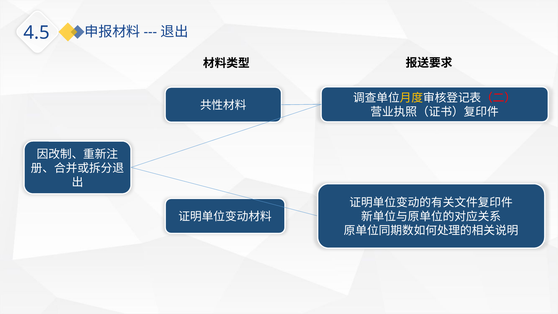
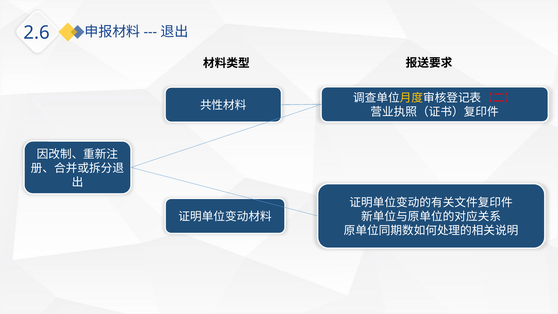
4.5: 4.5 -> 2.6 (37, 33)
